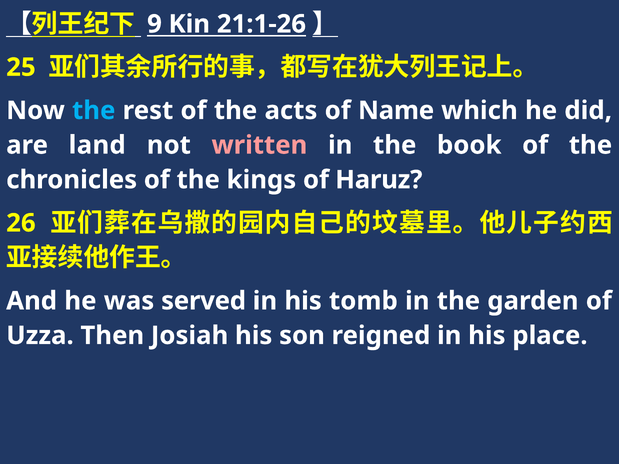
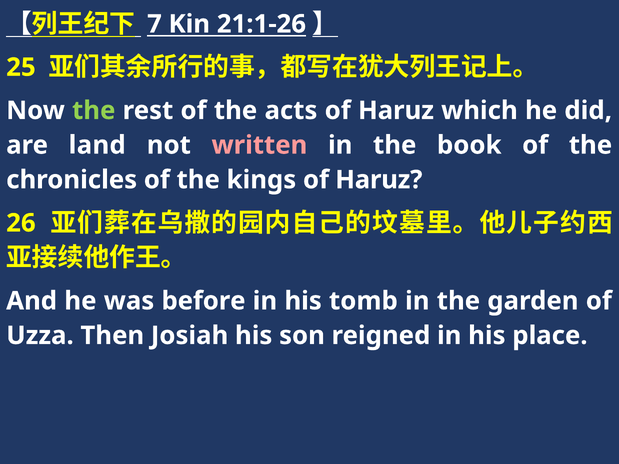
9: 9 -> 7 (154, 24)
the colour: light blue -> light green (94, 111)
acts of Name: Name -> Haruz (396, 111)
served: served -> before (204, 301)
